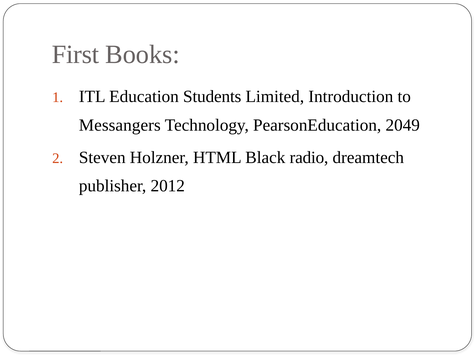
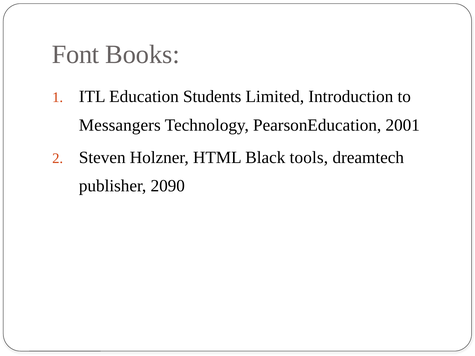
First: First -> Font (76, 54)
2049: 2049 -> 2001 (403, 125)
radio: radio -> tools (309, 158)
2012: 2012 -> 2090 (168, 186)
